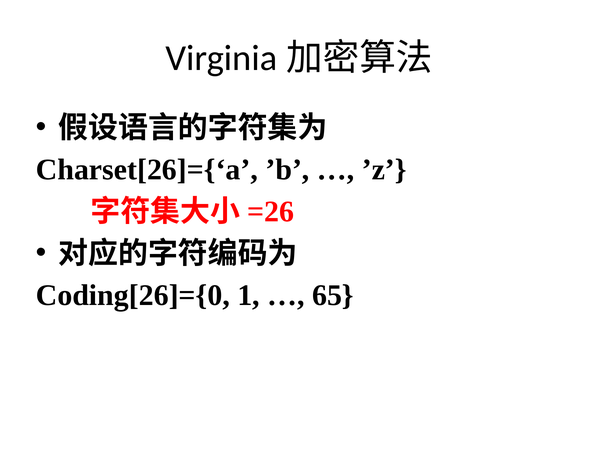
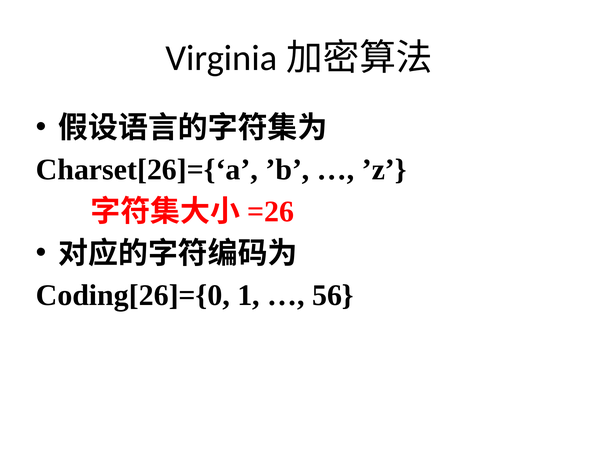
65: 65 -> 56 (333, 295)
